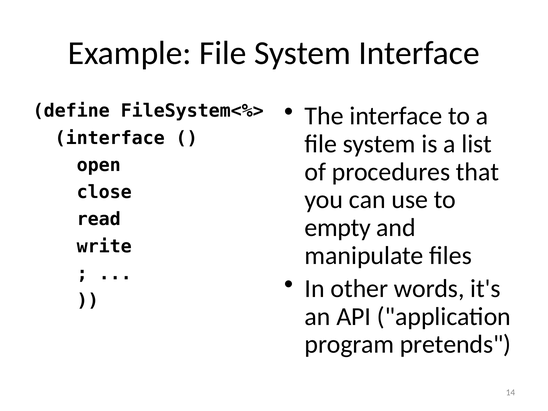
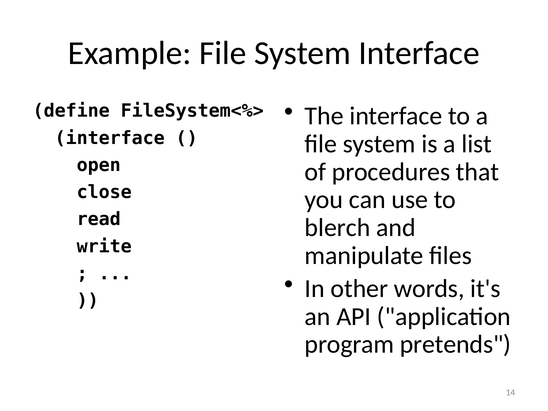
empty: empty -> blerch (338, 228)
